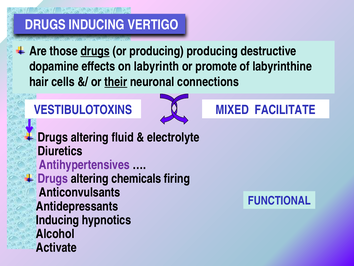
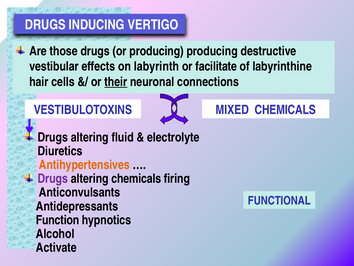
drugs underline: present -> none (95, 51)
dopamine: dopamine -> vestibular (54, 66)
promote: promote -> facilitate (216, 66)
MIXED FACILITATE: FACILITATE -> CHEMICALS (285, 110)
Antihypertensives colour: purple -> orange (84, 165)
Inducing: Inducing -> Function (58, 220)
